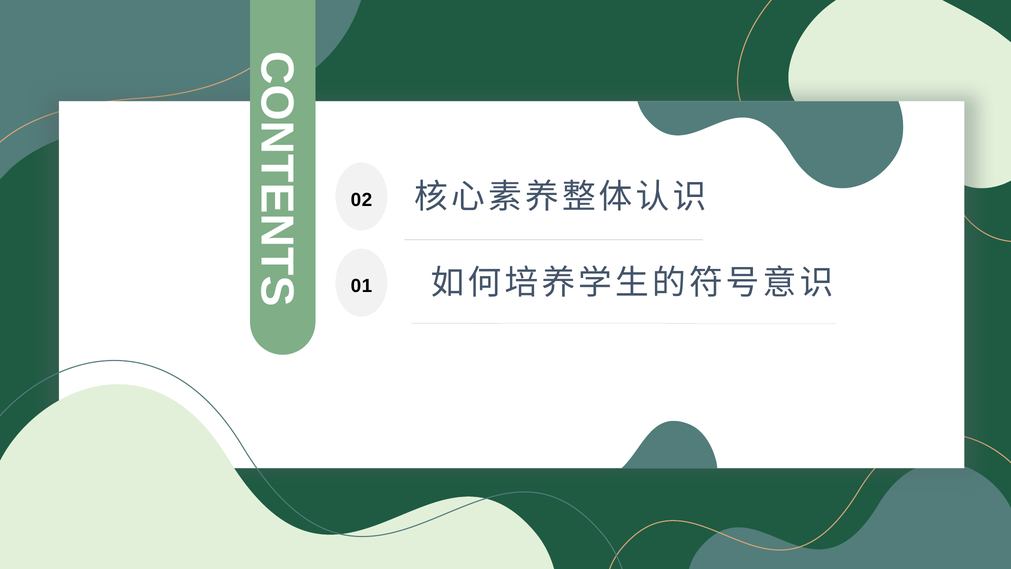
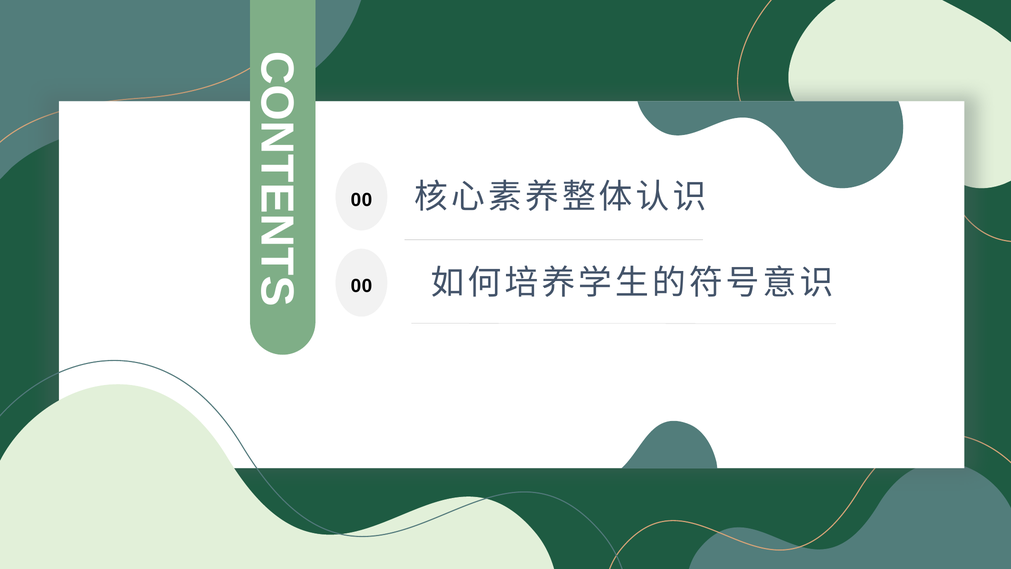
2: 2 -> 0 (367, 200)
1: 1 -> 0 (367, 286)
